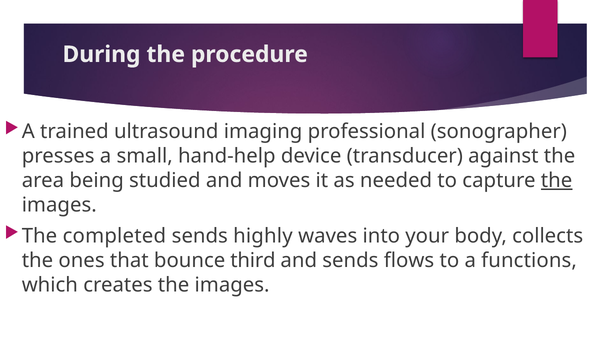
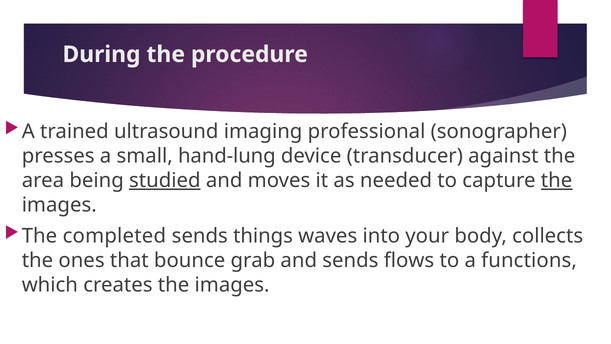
hand-help: hand-help -> hand-lung (227, 156)
studied underline: none -> present (165, 180)
highly: highly -> things (263, 236)
third: third -> grab (253, 260)
